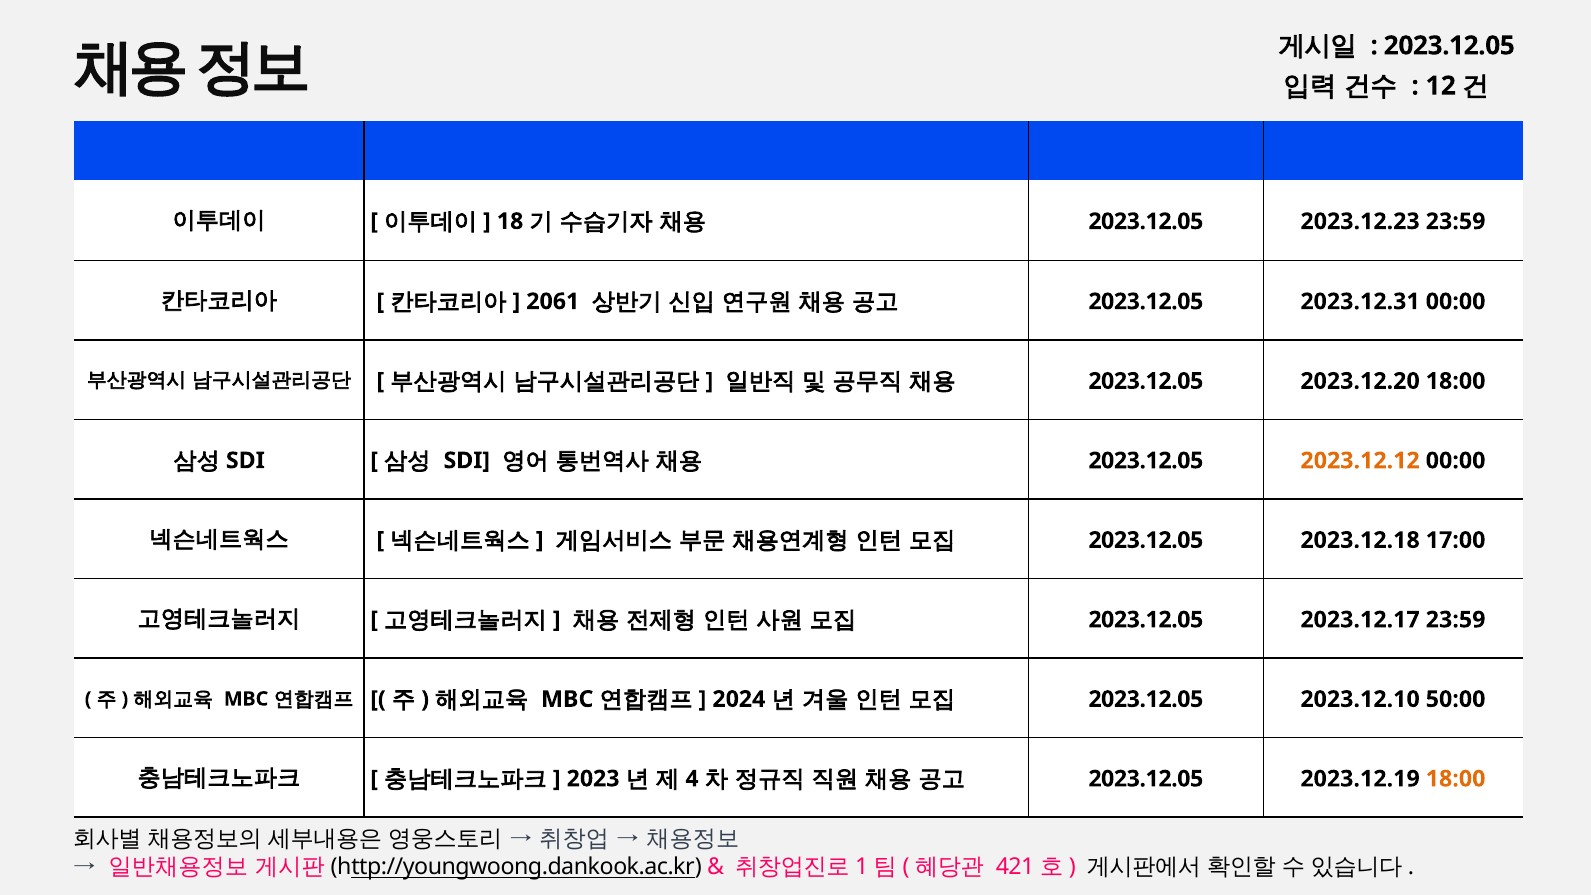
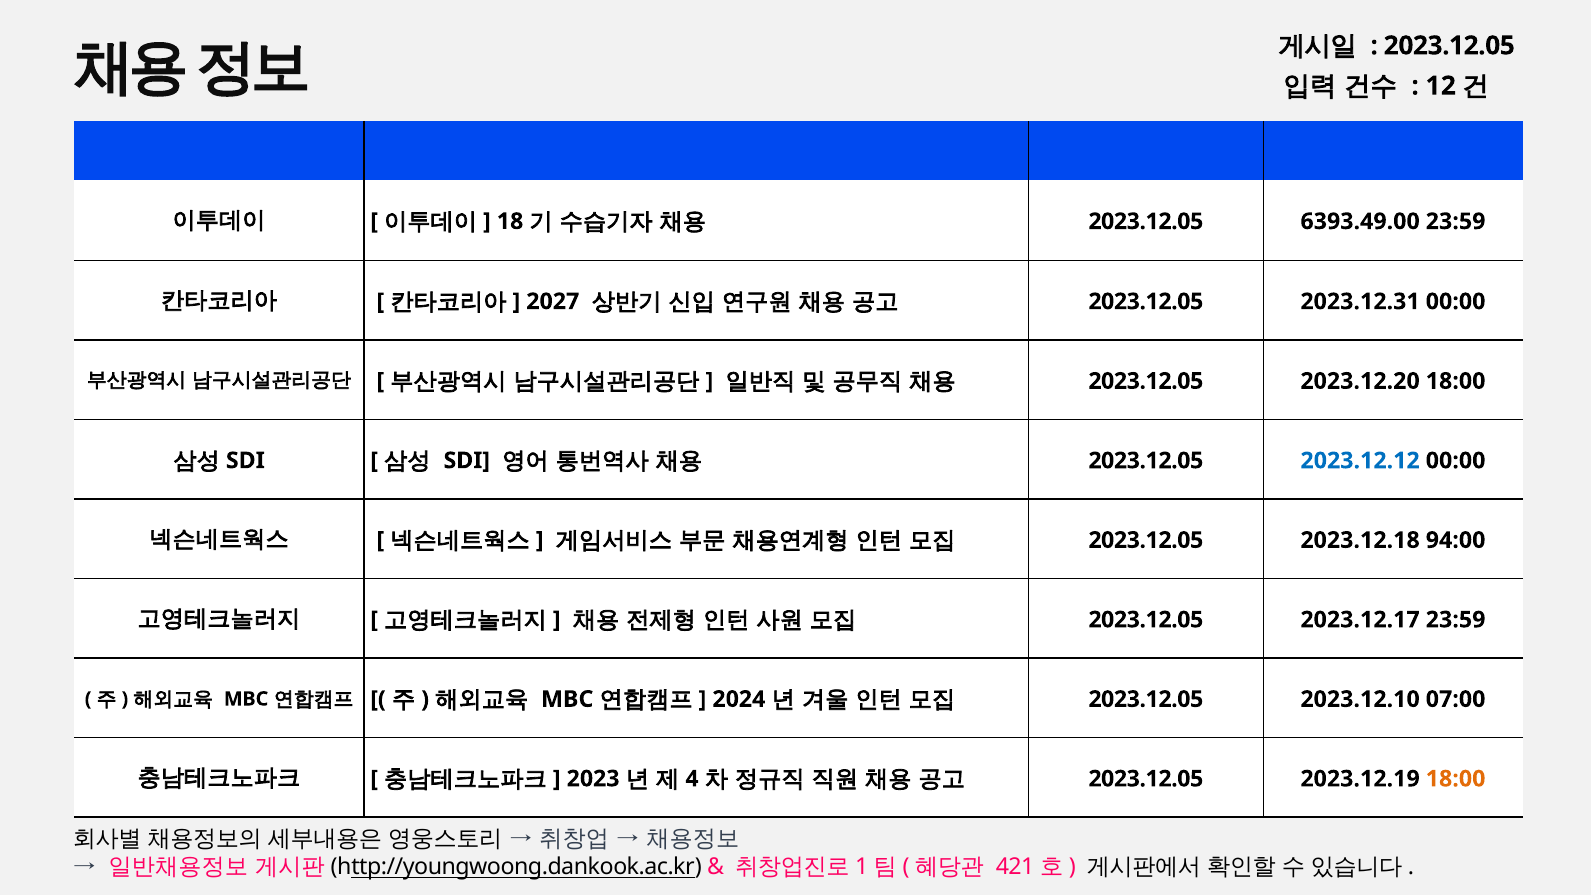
2023.12.23: 2023.12.23 -> 6393.49.00 (1360, 221)
2061: 2061 -> 2027 (553, 301)
2023.12.12 colour: orange -> blue (1360, 461)
17:00: 17:00 -> 94:00 (1456, 540)
50:00: 50:00 -> 07:00 (1456, 699)
